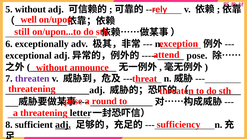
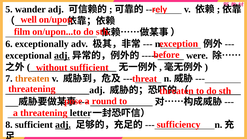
5 without: without -> wander (30, 9)
still: still -> film (22, 32)
attend: attend -> before (166, 55)
adj underline: none -> present (62, 55)
pose: pose -> were (197, 55)
without announce: announce -> sufficient (89, 68)
threaten colour: purple -> orange (32, 79)
